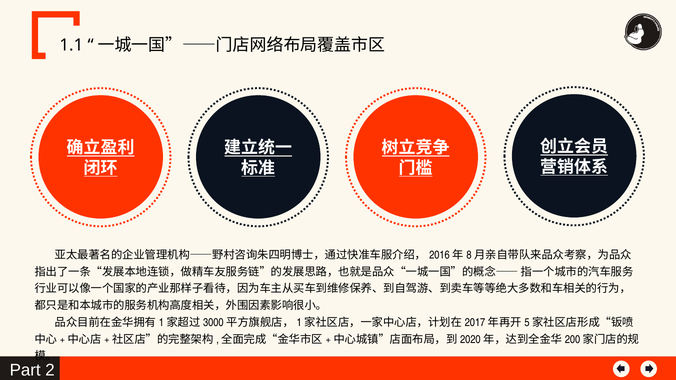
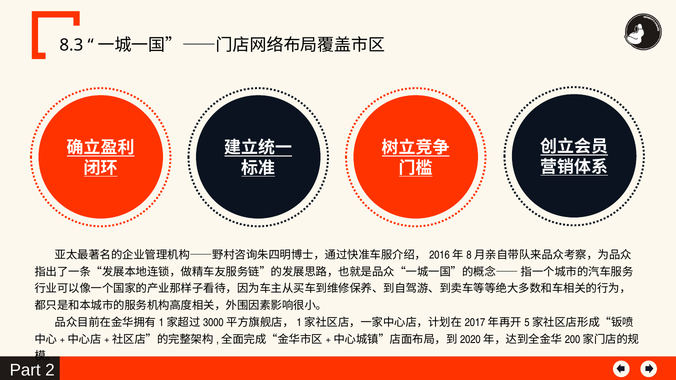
1.1: 1.1 -> 8.3 (71, 45)
